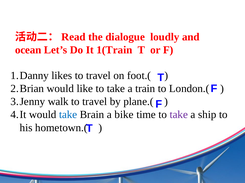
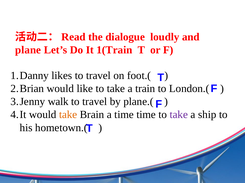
ocean: ocean -> plane (28, 50)
take colour: blue -> orange (68, 115)
a bike: bike -> time (124, 115)
